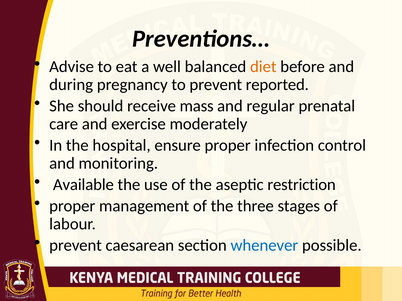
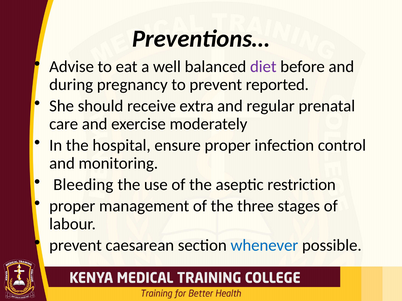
diet colour: orange -> purple (263, 67)
mass: mass -> extra (197, 106)
Available: Available -> Bleeding (83, 185)
